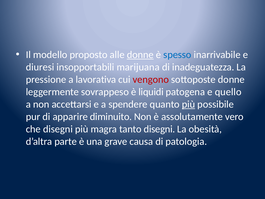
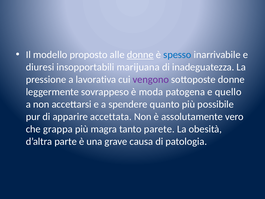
vengono colour: red -> purple (151, 79)
liquidi: liquidi -> moda (151, 92)
più underline: present -> none (189, 104)
diminuito: diminuito -> accettata (111, 116)
che disegni: disegni -> grappa (58, 129)
tanto disegni: disegni -> parete (159, 129)
